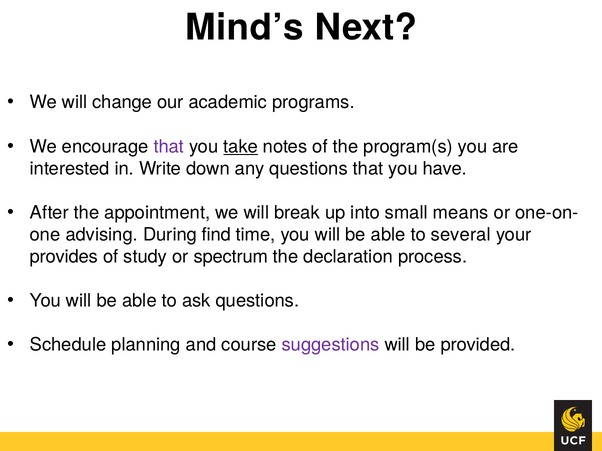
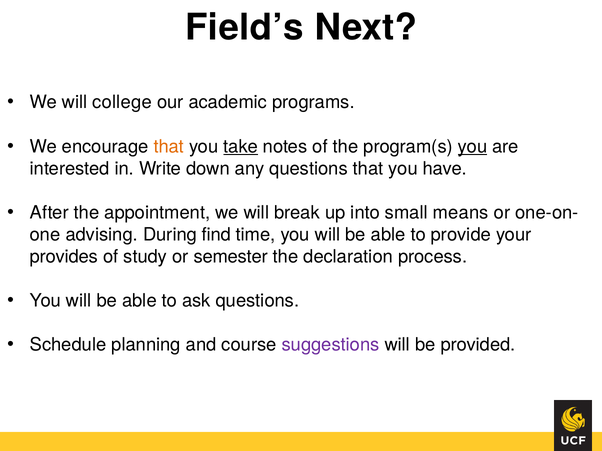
Mind’s: Mind’s -> Field’s (244, 28)
change: change -> college (122, 103)
that colour: purple -> orange (169, 147)
you underline: none -> present (473, 147)
several: several -> provide (461, 235)
spectrum: spectrum -> semester (231, 257)
